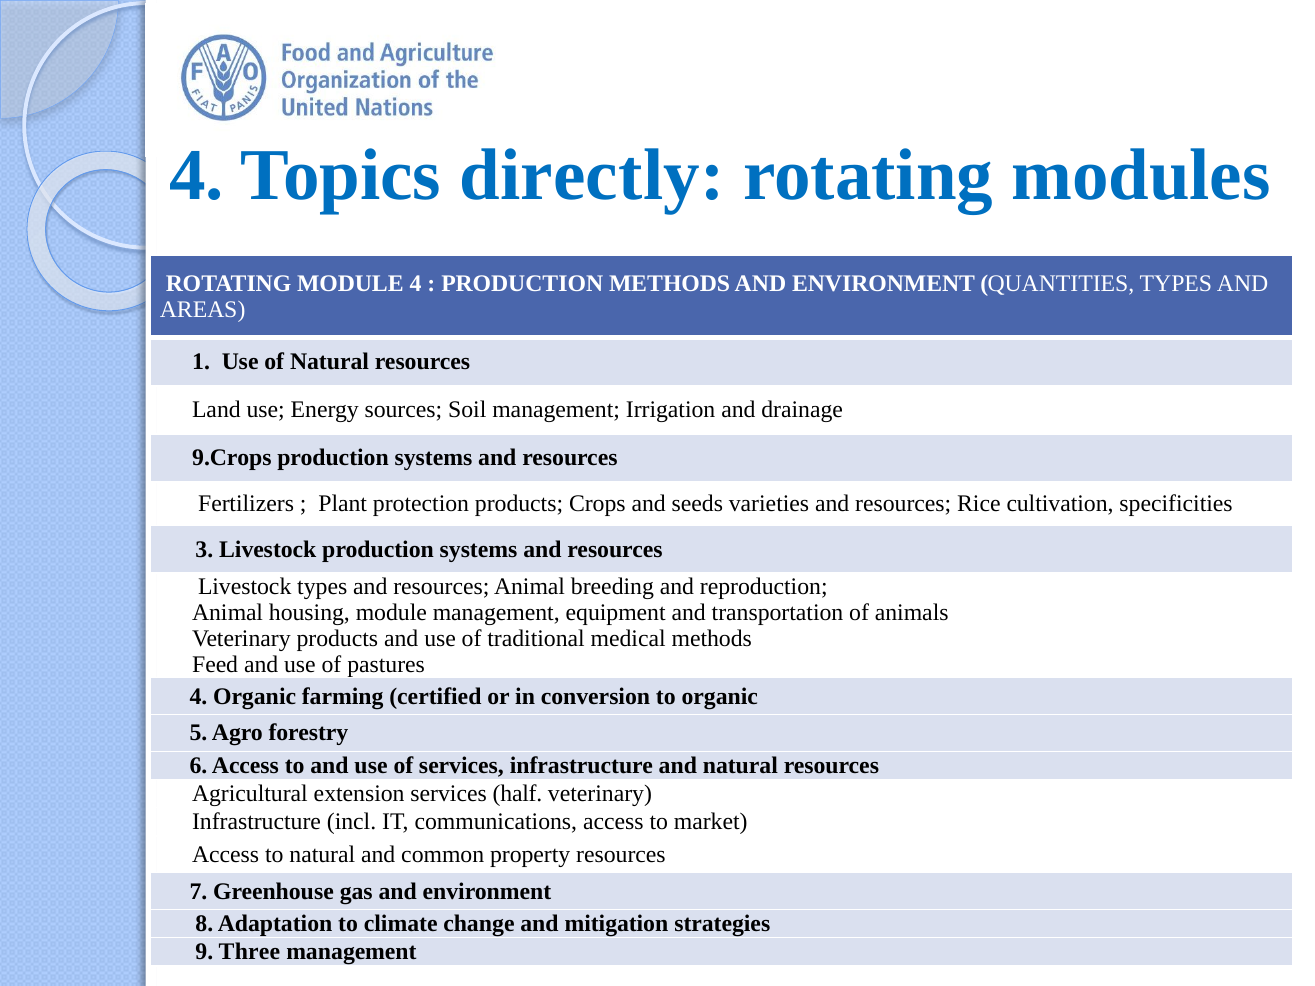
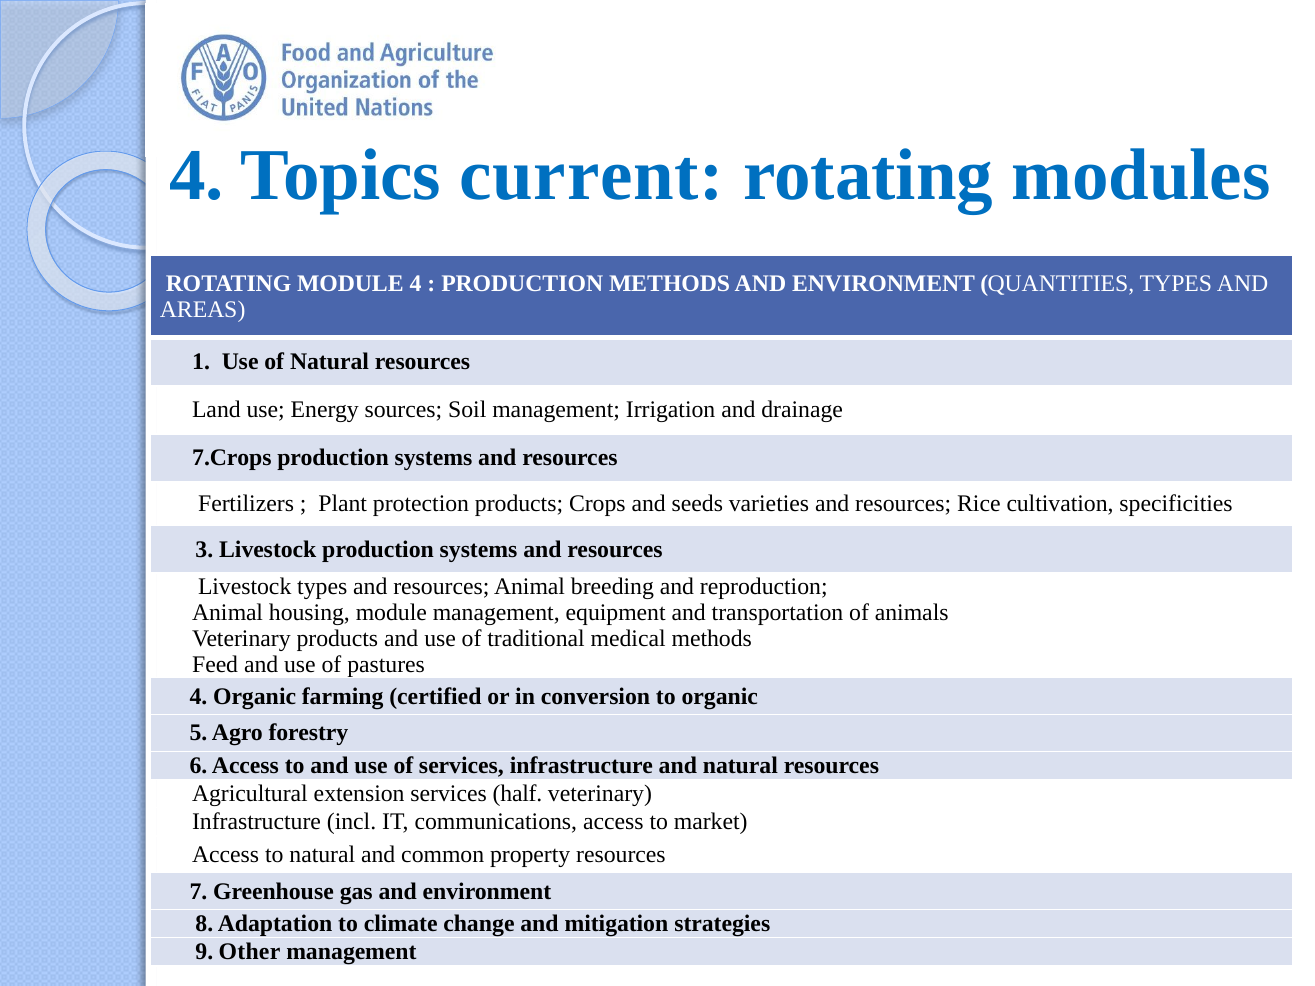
directly: directly -> current (592, 176)
9.Crops: 9.Crops -> 7.Crops (232, 458)
Three: Three -> Other (249, 952)
